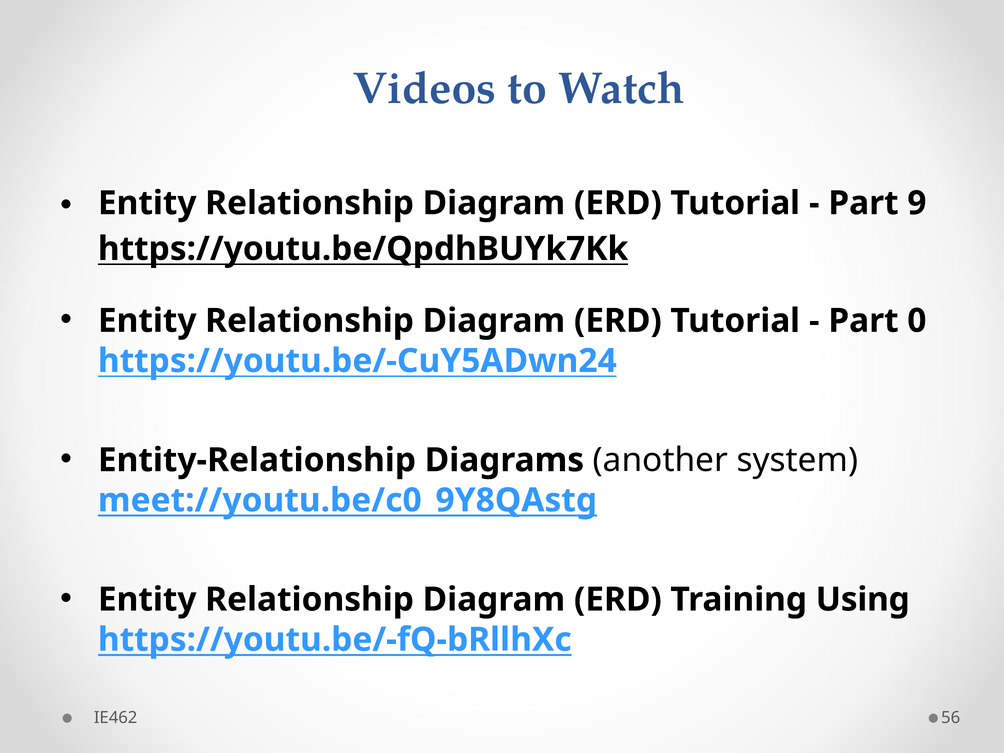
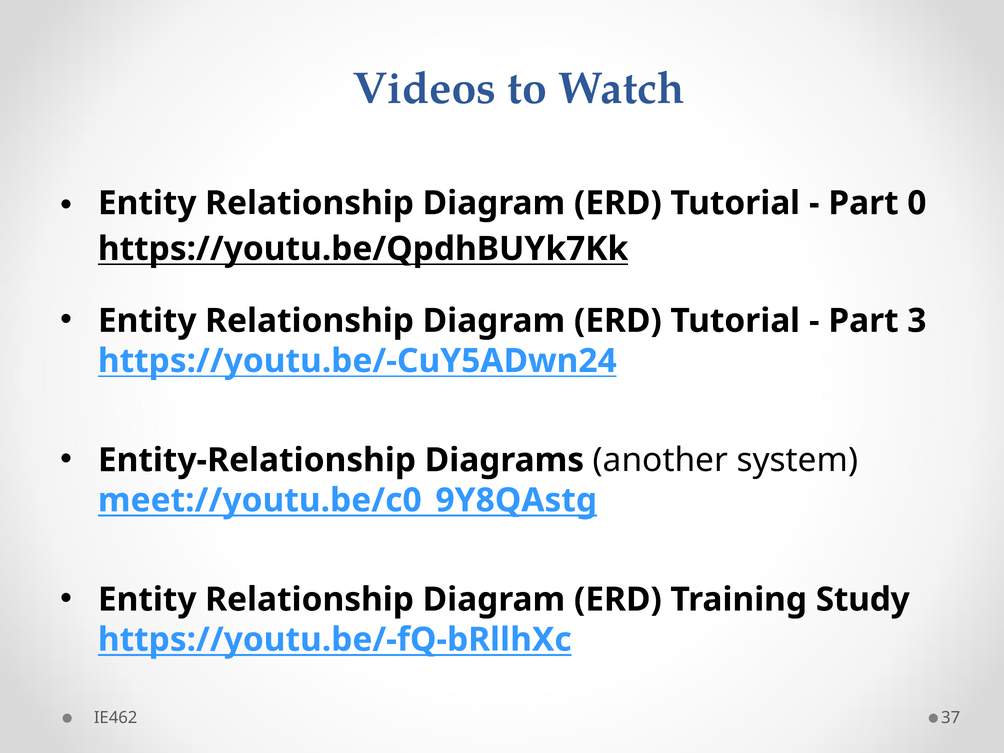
9: 9 -> 0 (917, 203)
0: 0 -> 3 (917, 321)
Using: Using -> Study (863, 600)
56: 56 -> 37 (951, 718)
